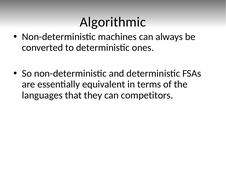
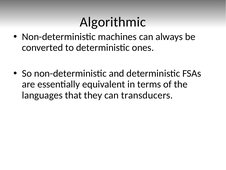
competitors: competitors -> transducers (147, 95)
